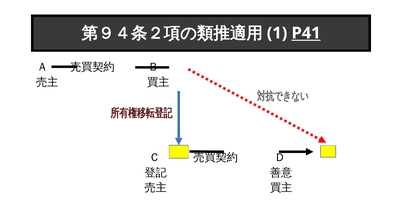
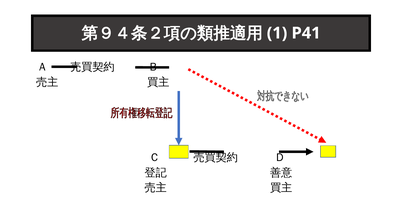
P41 underline: present -> none (306, 33)
